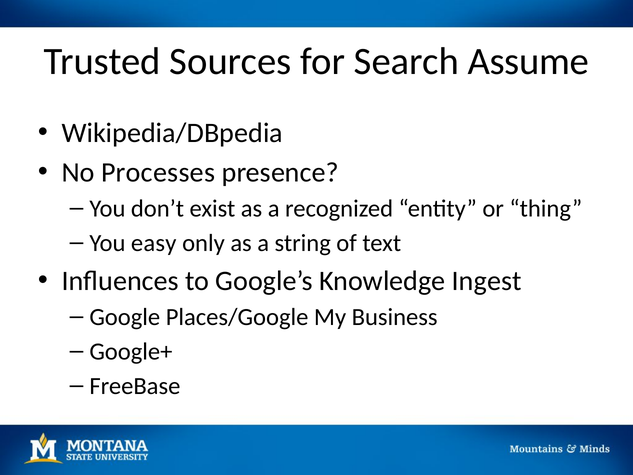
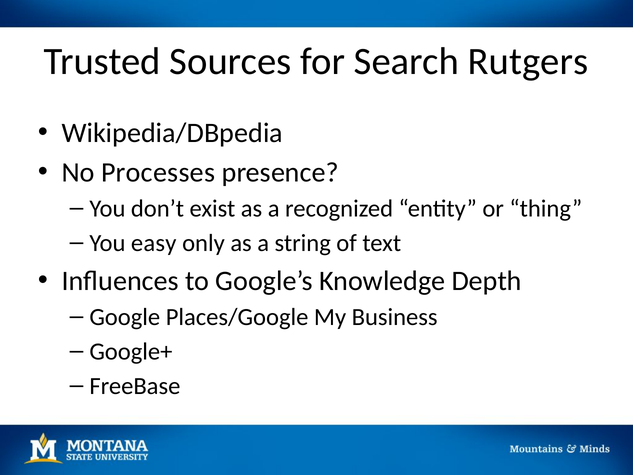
Assume: Assume -> Rutgers (528, 61)
Ingest: Ingest -> Depth (487, 281)
